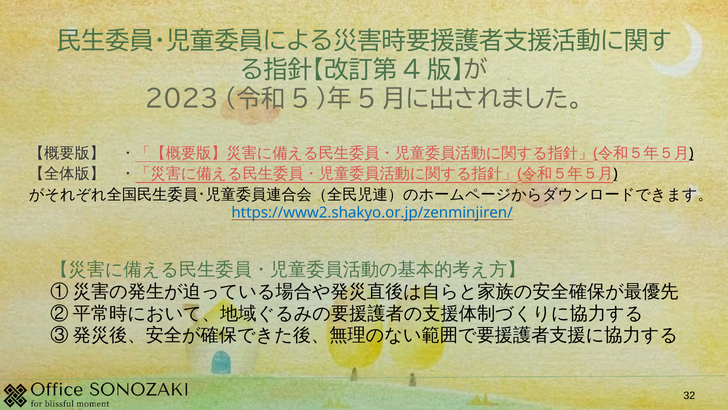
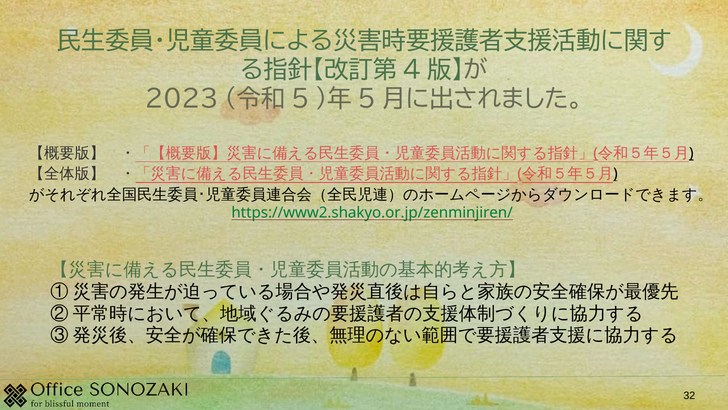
https://www2.shakyo.or.jp/zenminjiren/ colour: blue -> green (372, 213)
